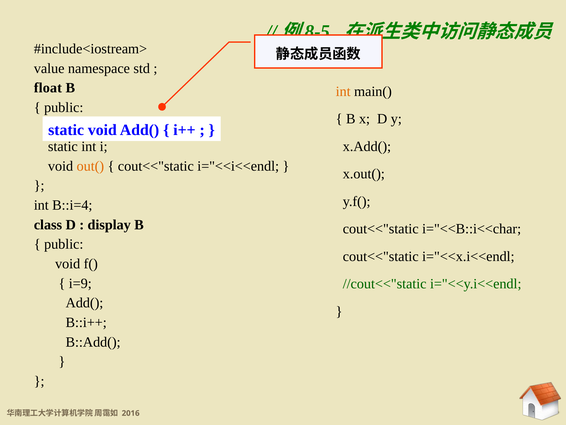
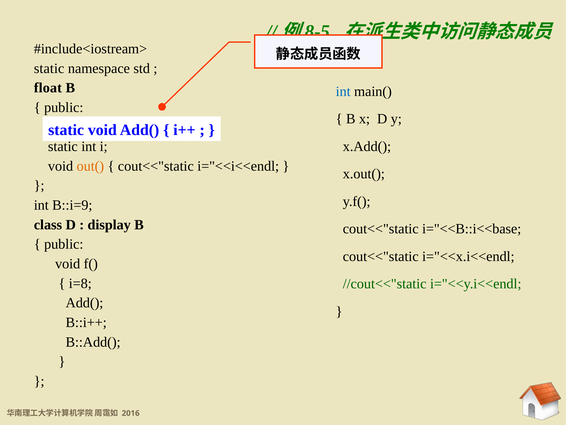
value: value -> static (49, 68)
int colour: orange -> blue (343, 91)
B::i=4: B::i=4 -> B::i=9 (72, 205)
i="<<B::i<<char: i="<<B::i<<char -> i="<<B::i<<base (472, 229)
i=9: i=9 -> i=8 (80, 283)
